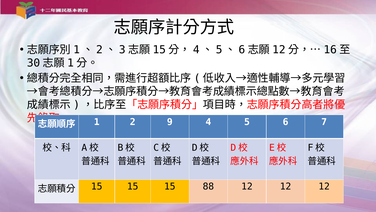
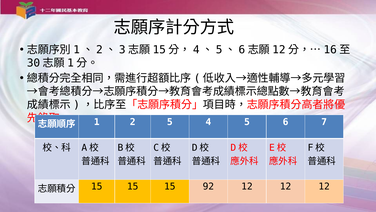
2 9: 9 -> 5 (170, 122)
88: 88 -> 92 (208, 186)
